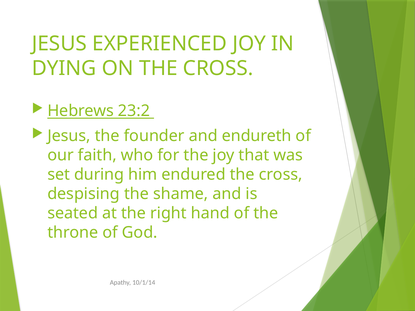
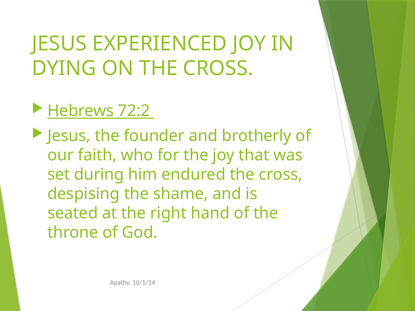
23:2: 23:2 -> 72:2 (134, 111)
endureth: endureth -> brotherly (257, 136)
